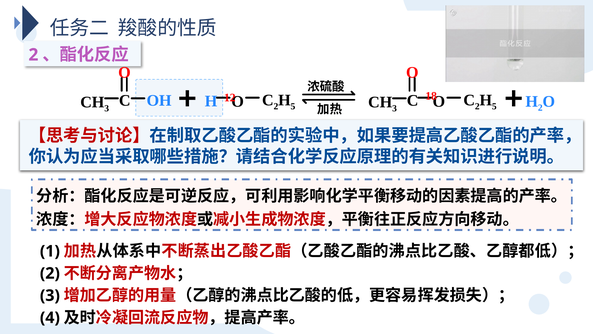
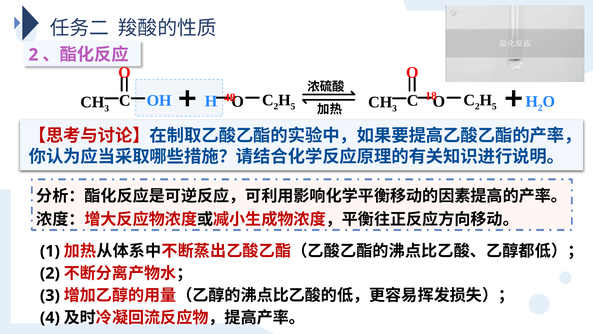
12: 12 -> 48 (230, 98)
